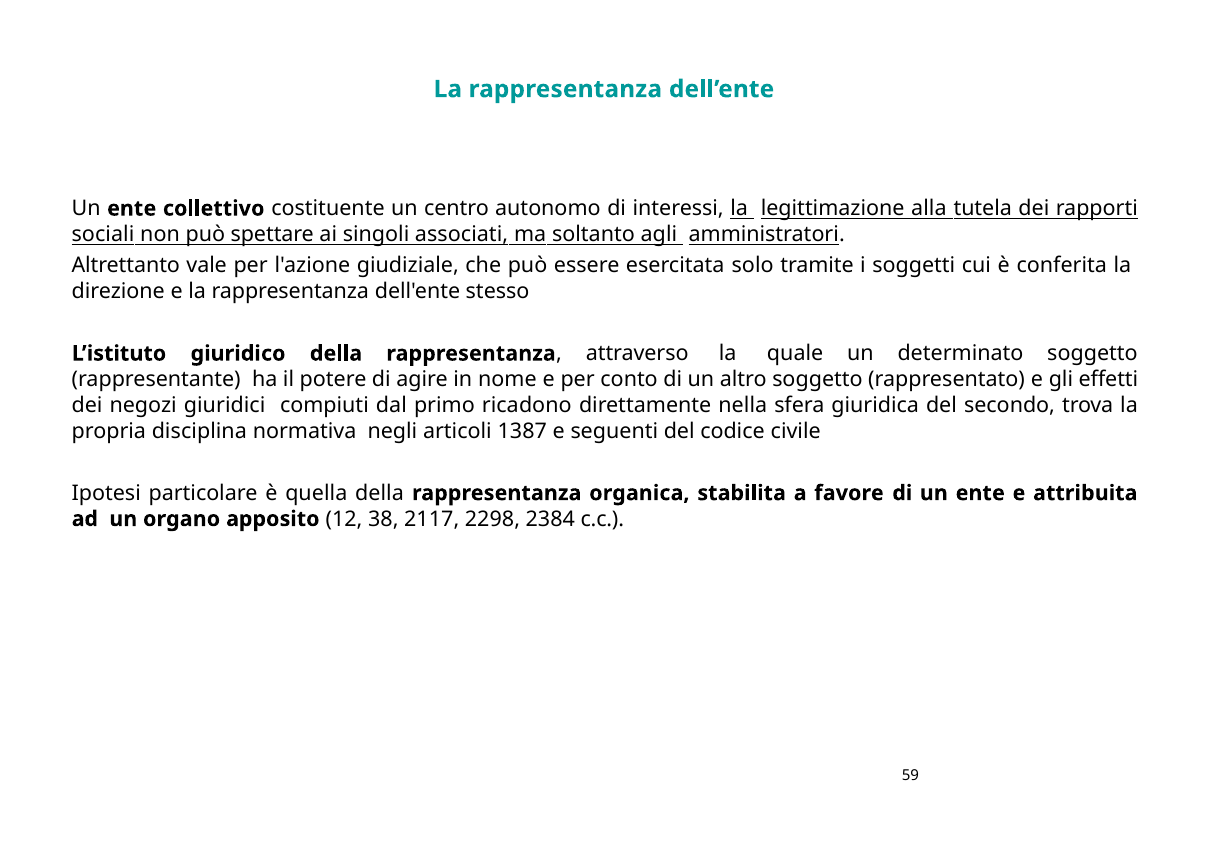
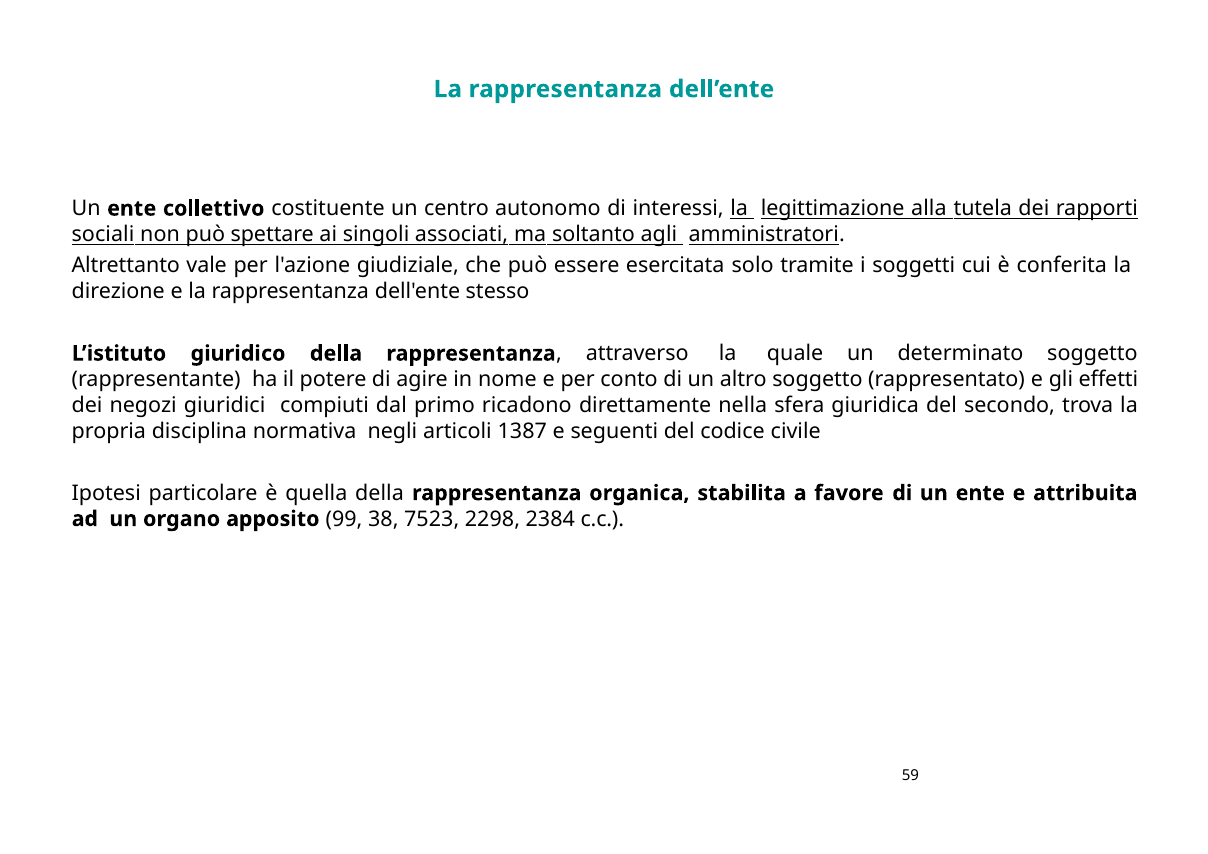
12: 12 -> 99 (344, 519)
2117: 2117 -> 7523 (432, 519)
